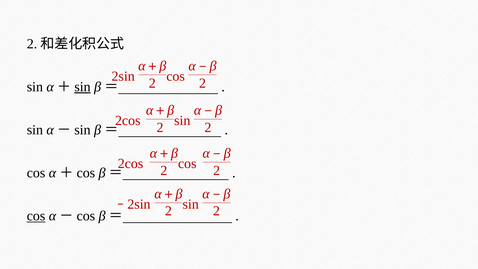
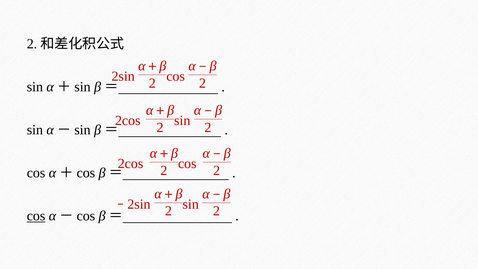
sin underline: present -> none (82, 87)
